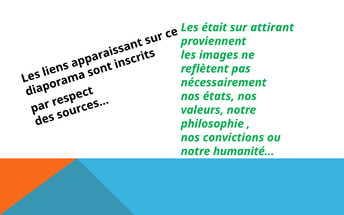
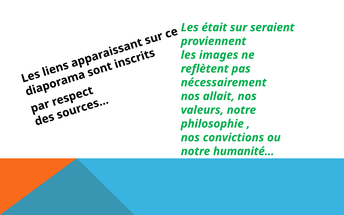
attirant: attirant -> seraient (272, 27)
états: états -> allait (219, 96)
